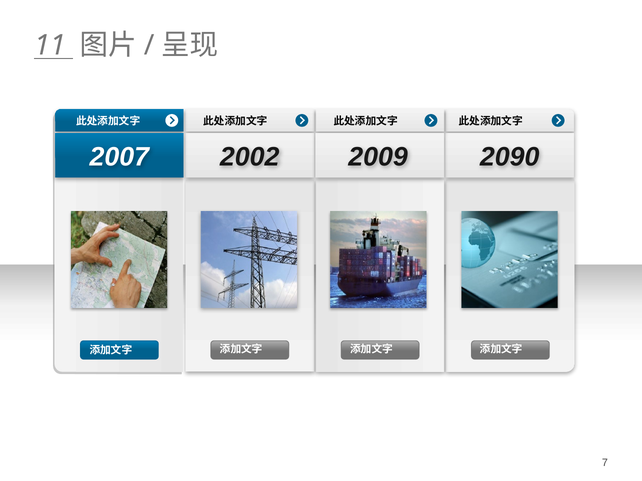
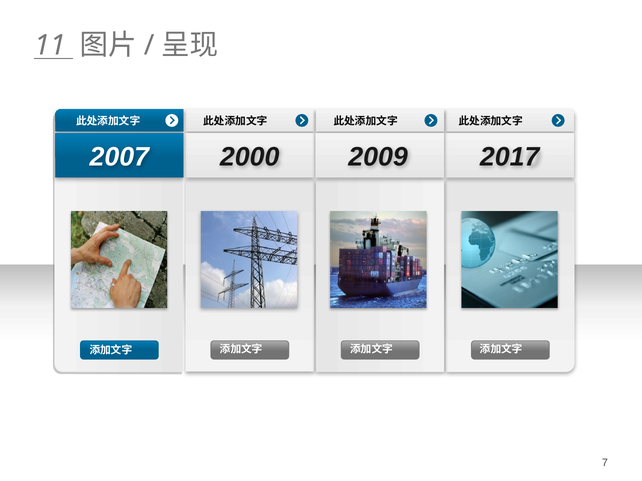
2002: 2002 -> 2000 (250, 157)
2090: 2090 -> 2017 (510, 157)
